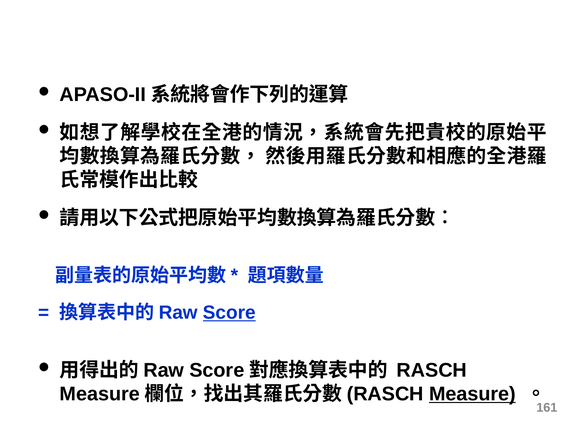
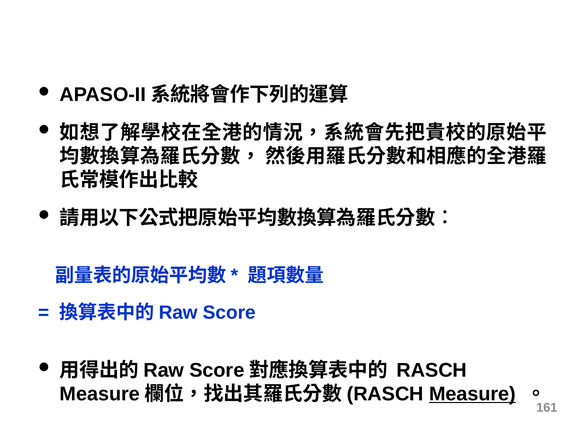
Score underline: present -> none (229, 312)
